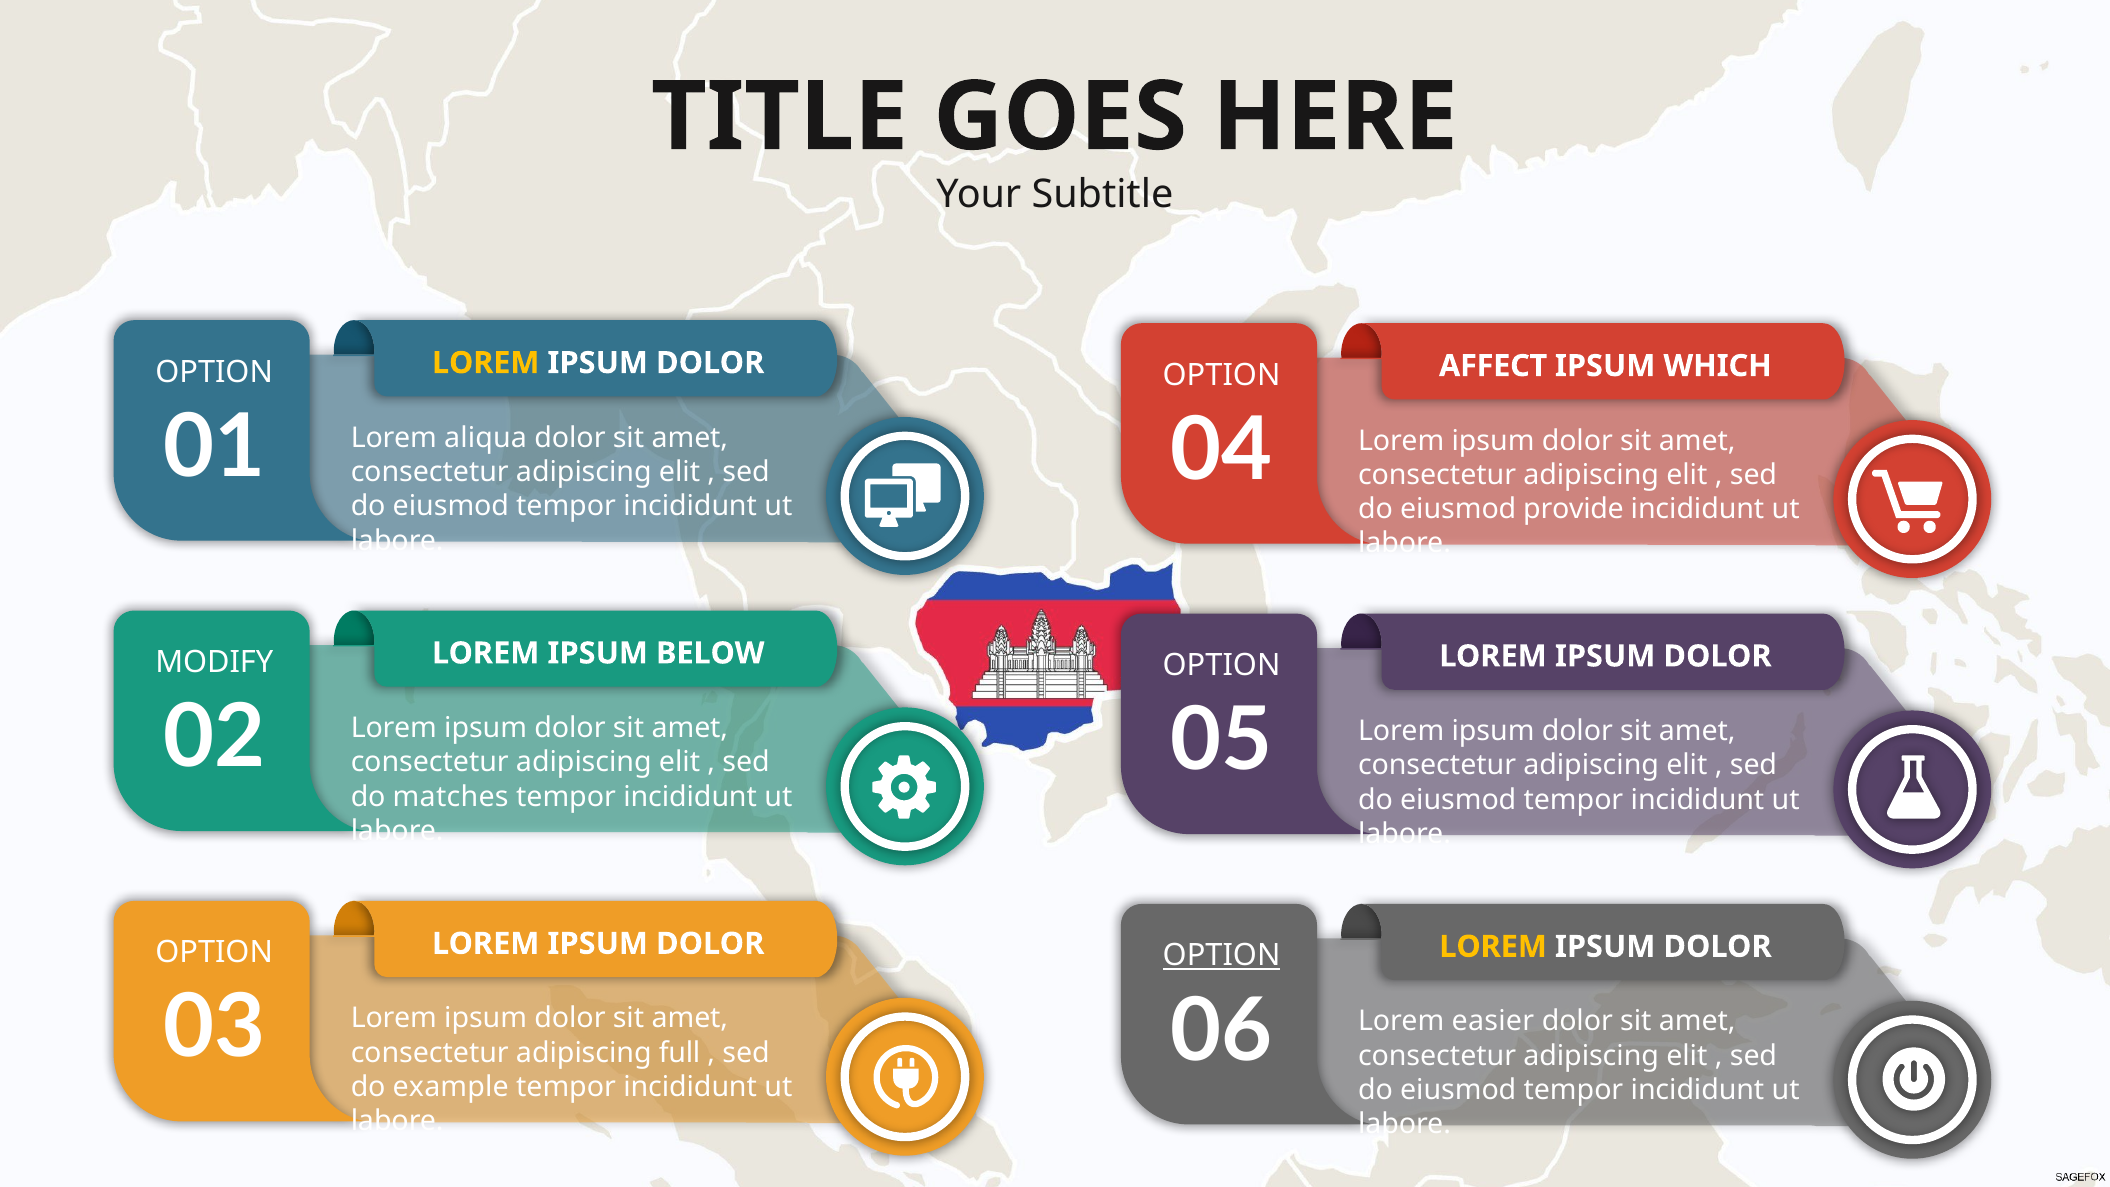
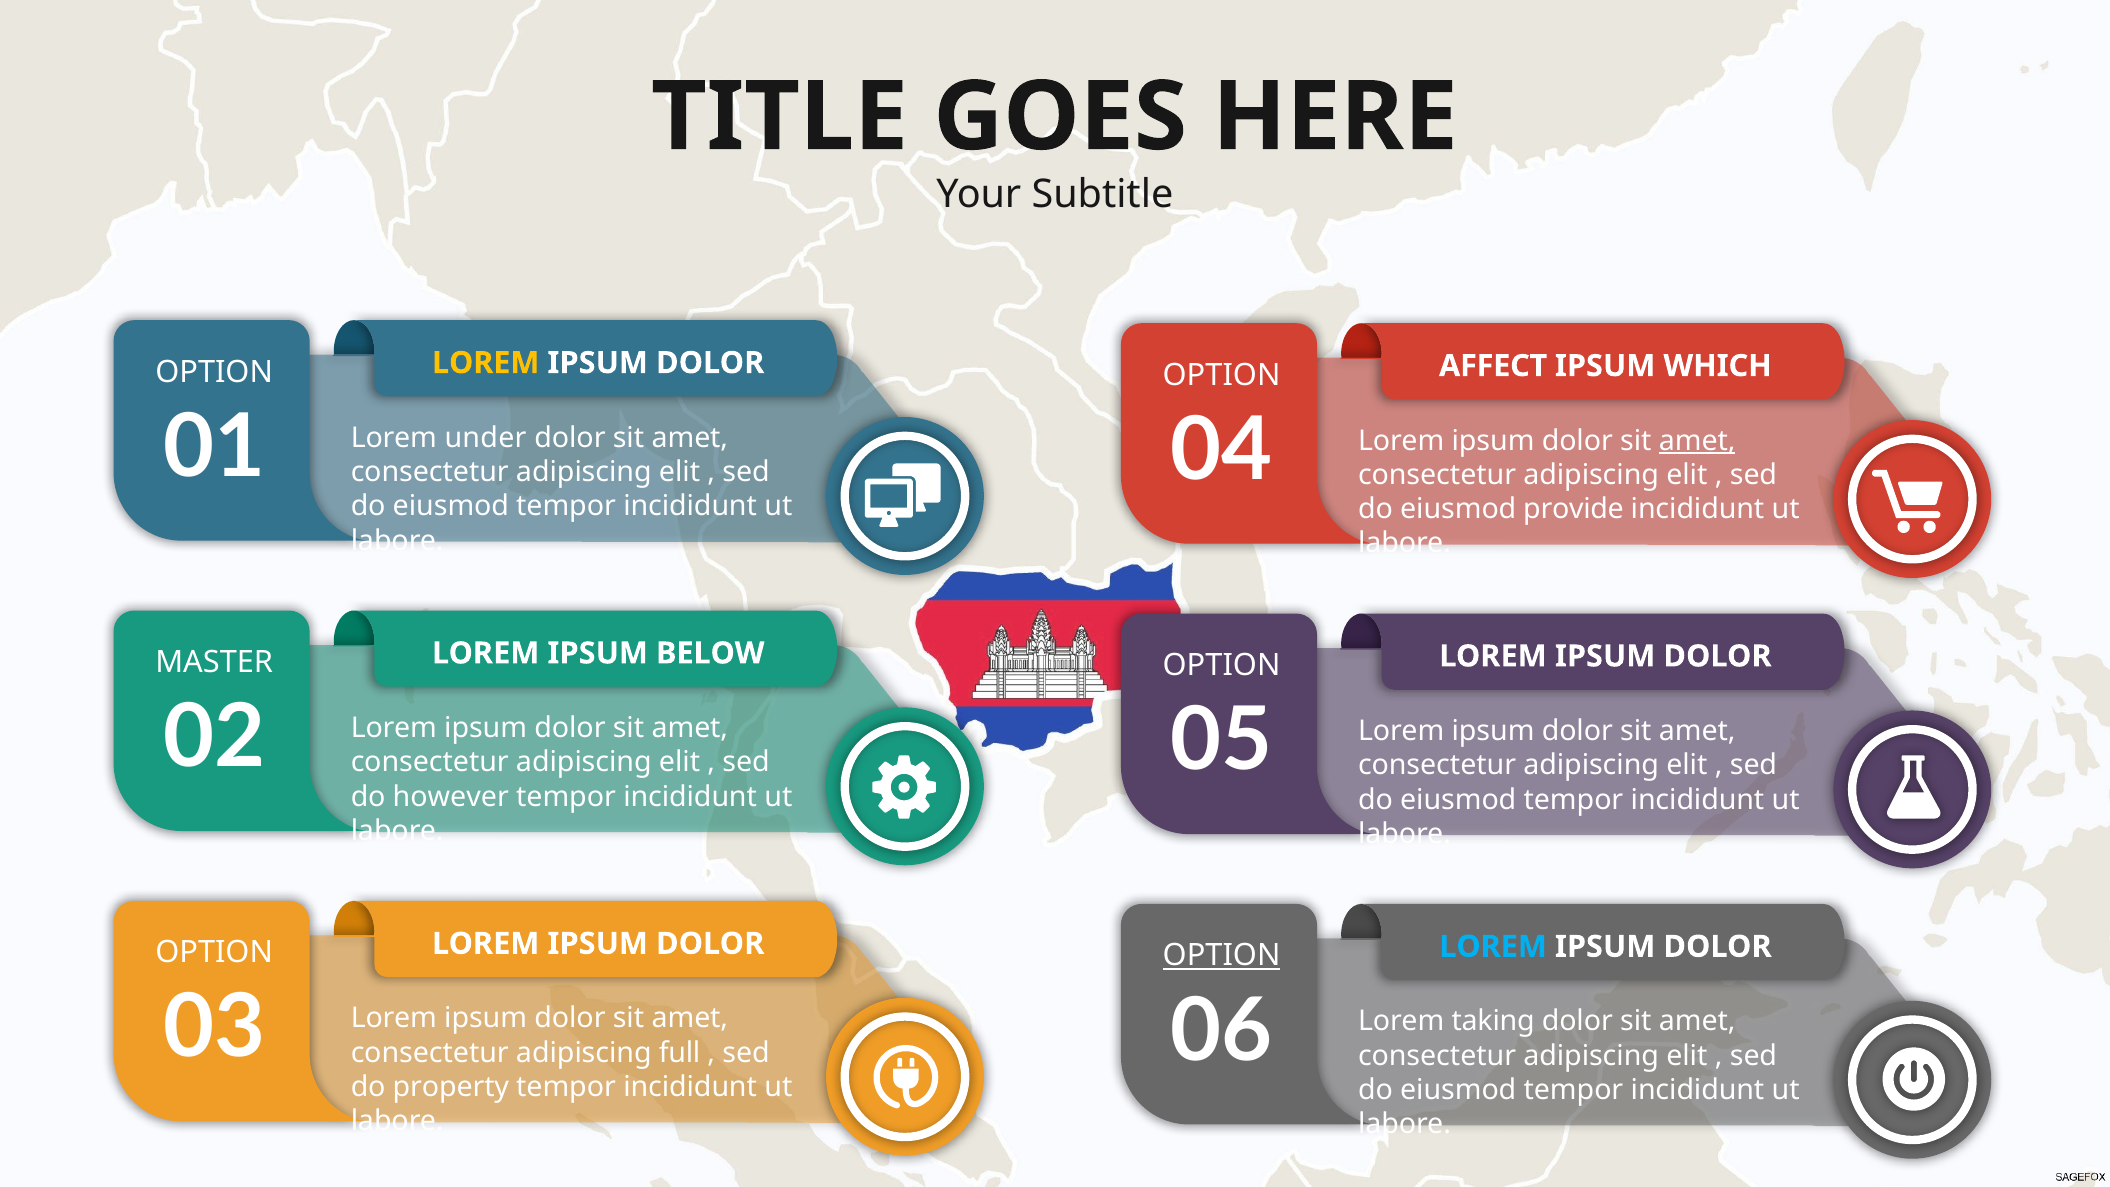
aliqua: aliqua -> under (486, 438)
amet underline: none -> present (1697, 441)
MODIFY: MODIFY -> MASTER (214, 662)
matches: matches -> however (451, 797)
LOREM colour: yellow -> light blue (1493, 947)
easier: easier -> taking (1493, 1021)
example: example -> property (451, 1087)
